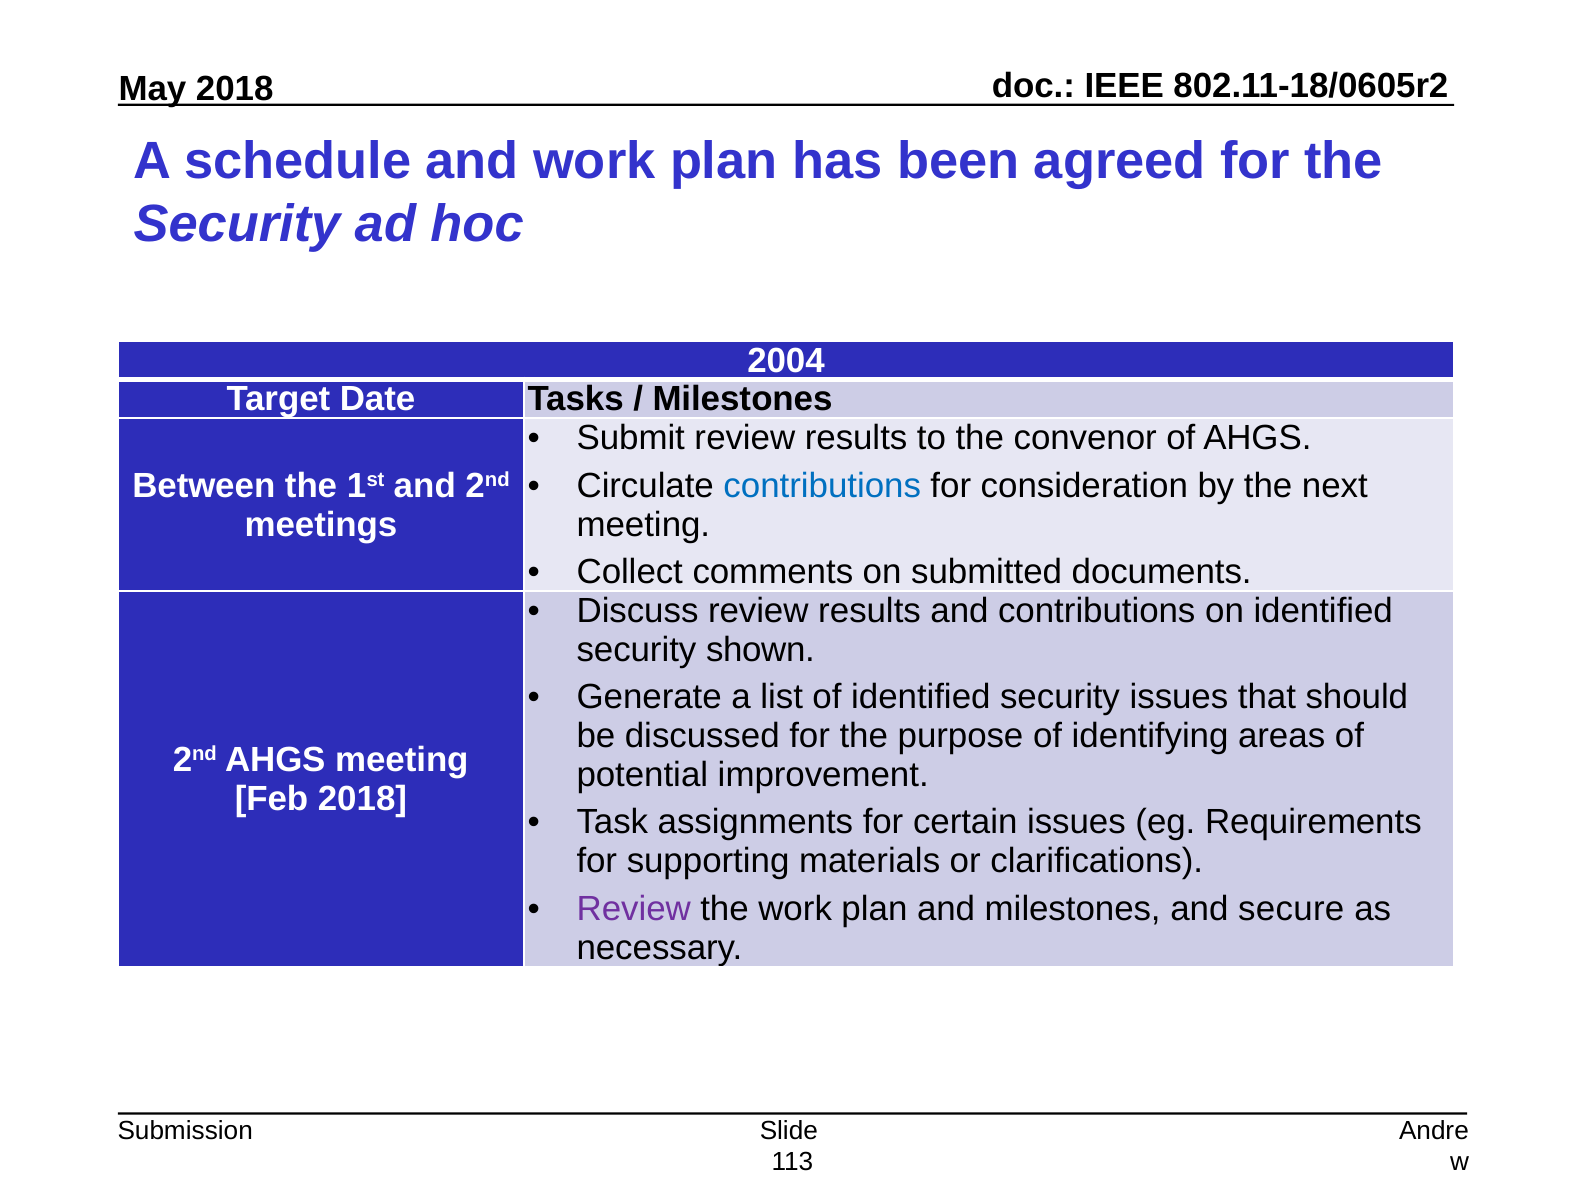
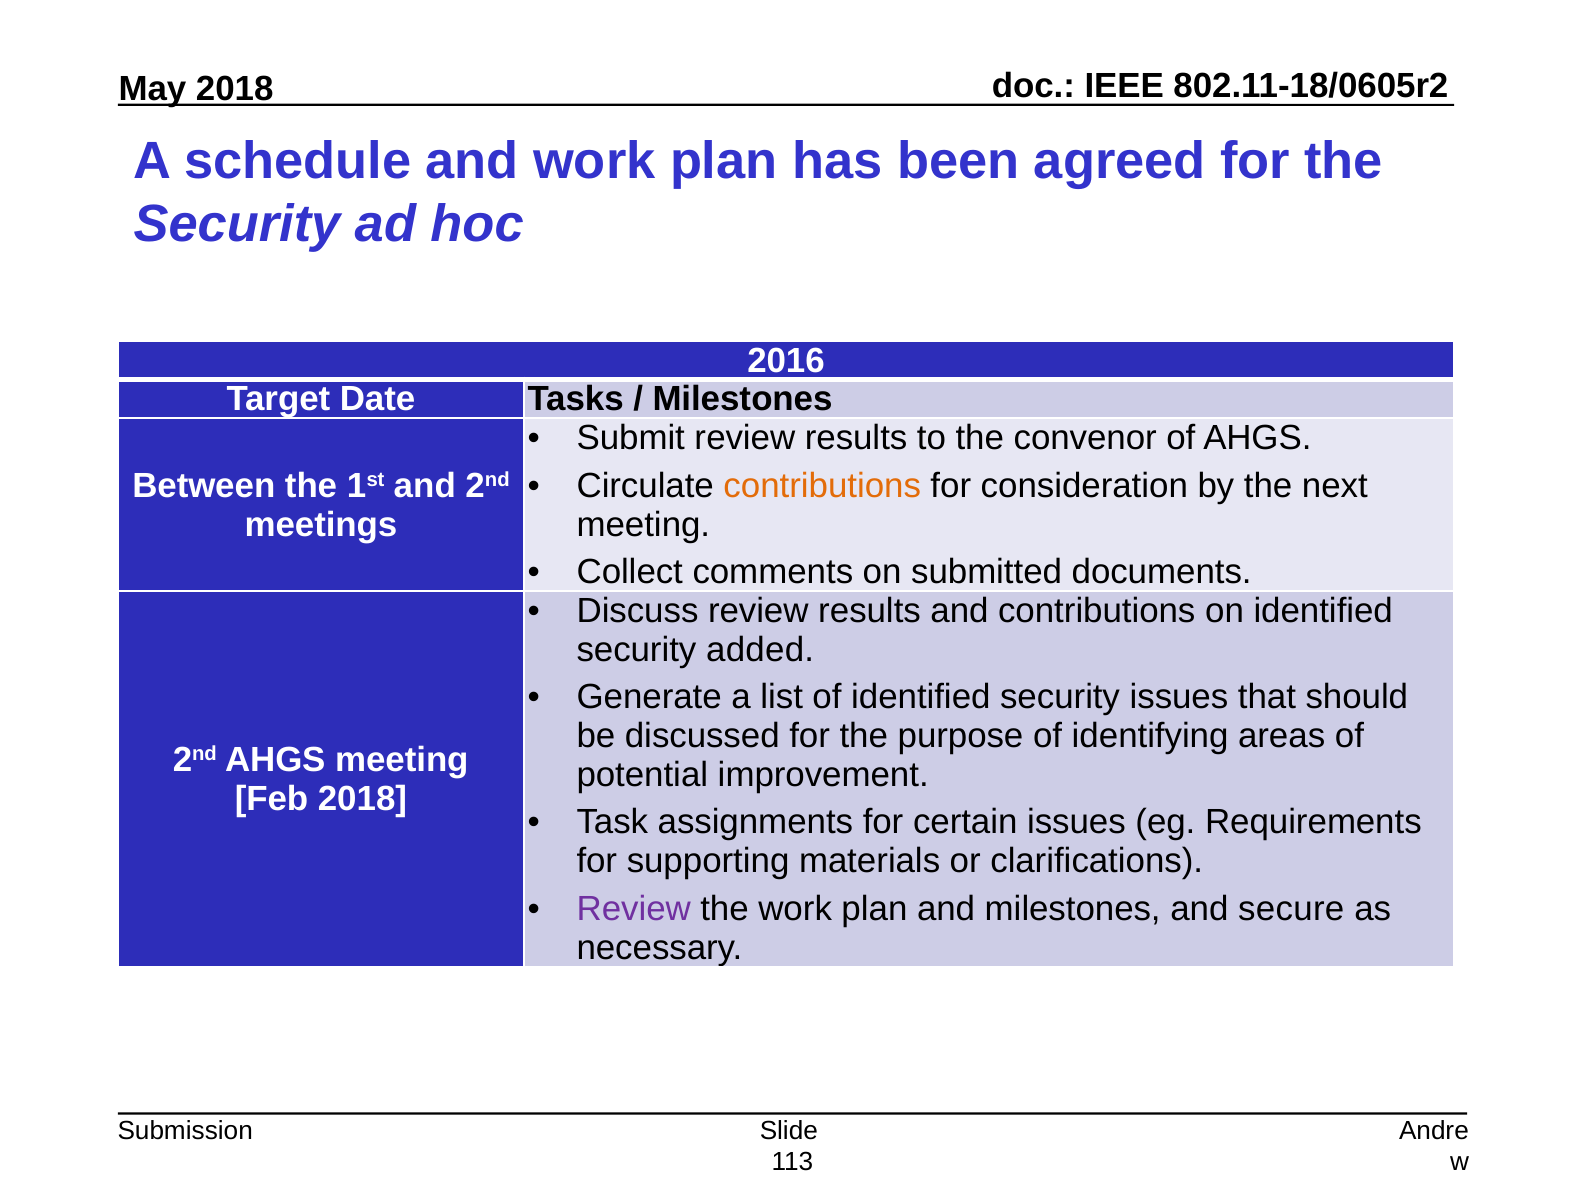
2004: 2004 -> 2016 (786, 361)
contributions colour: blue -> orange (822, 486)
shown: shown -> added (760, 650)
